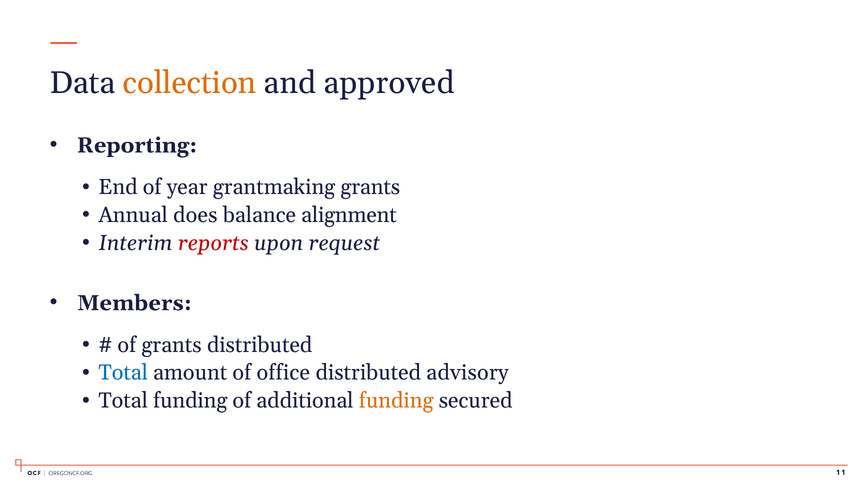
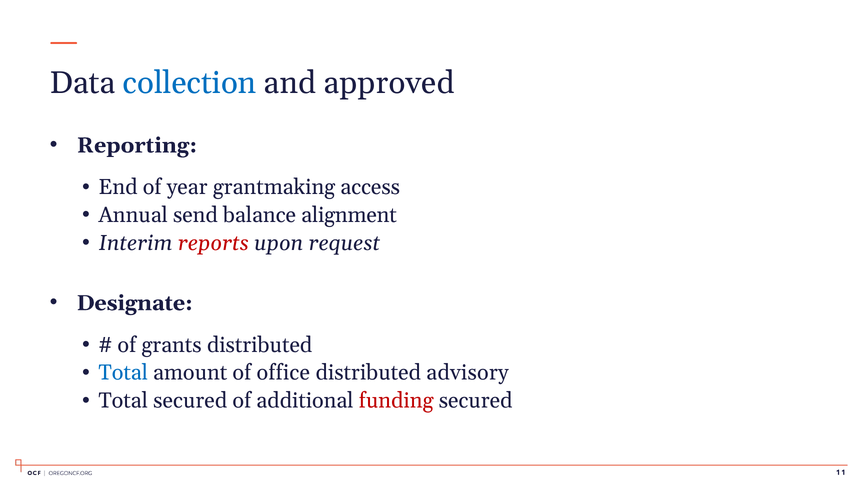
collection colour: orange -> blue (190, 83)
grantmaking grants: grants -> access (370, 187)
does: does -> send (195, 215)
Members: Members -> Designate (135, 303)
Total funding: funding -> secured (190, 400)
funding colour: orange -> red (396, 400)
